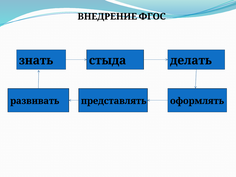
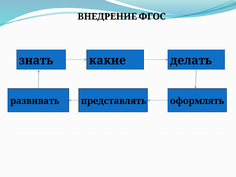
стыда: стыда -> какие (107, 60)
